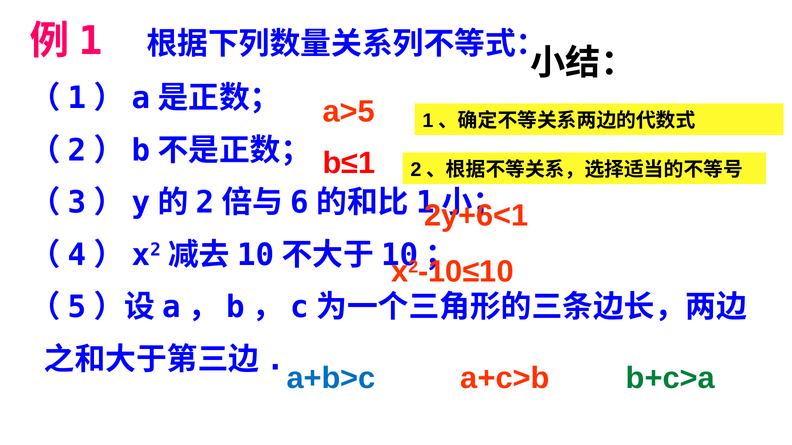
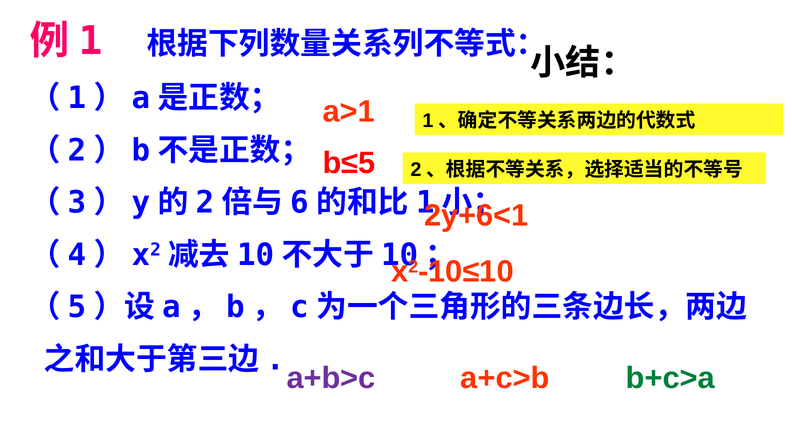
a>5: a>5 -> a>1 (349, 112)
b≤1: b≤1 -> b≤5 (349, 163)
a+b>c colour: blue -> purple (331, 378)
